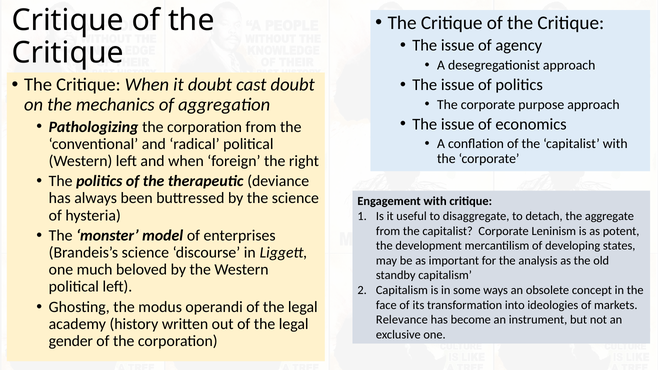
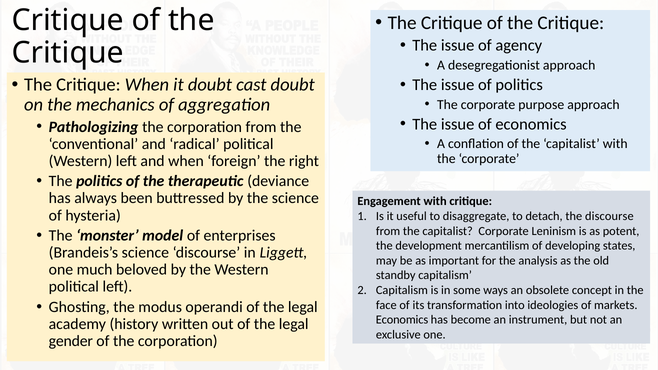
the aggregate: aggregate -> discourse (609, 216)
Relevance: Relevance -> Economics (402, 320)
